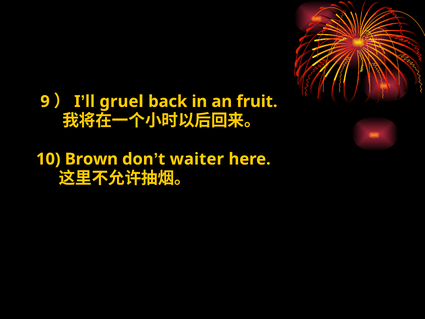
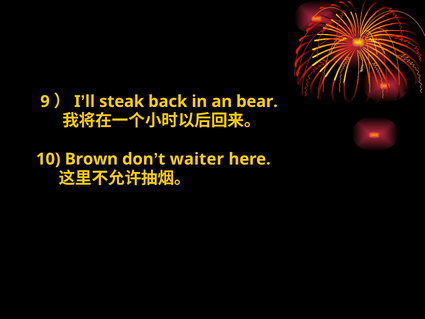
gruel: gruel -> steak (122, 101)
fruit: fruit -> bear (257, 101)
